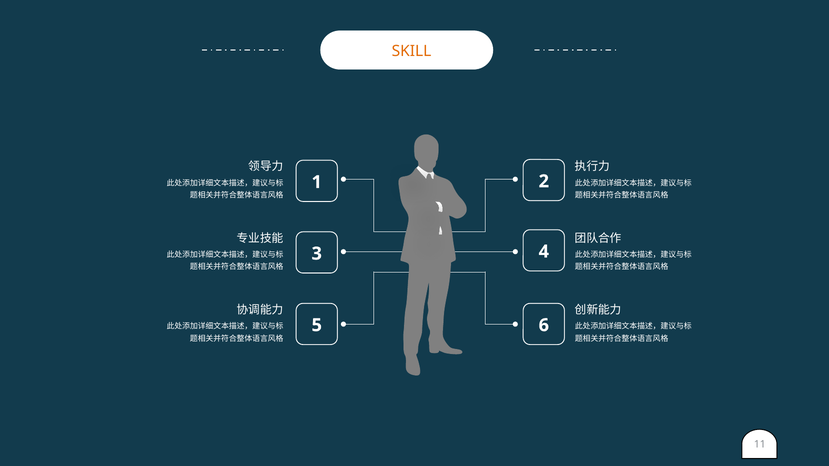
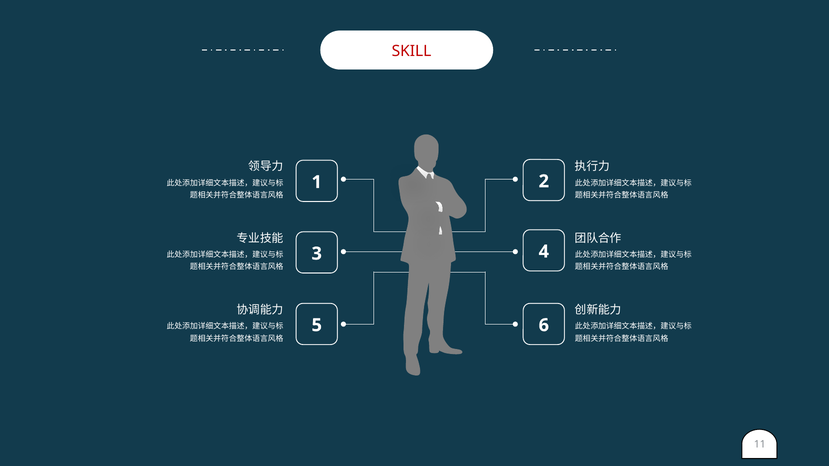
SKILL colour: orange -> red (412, 51)
